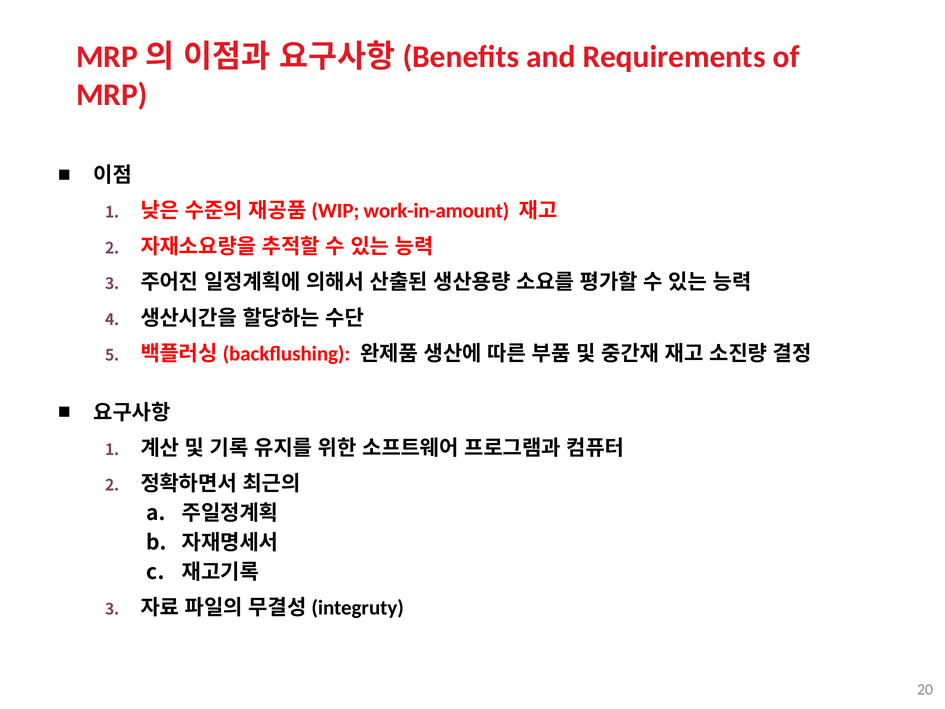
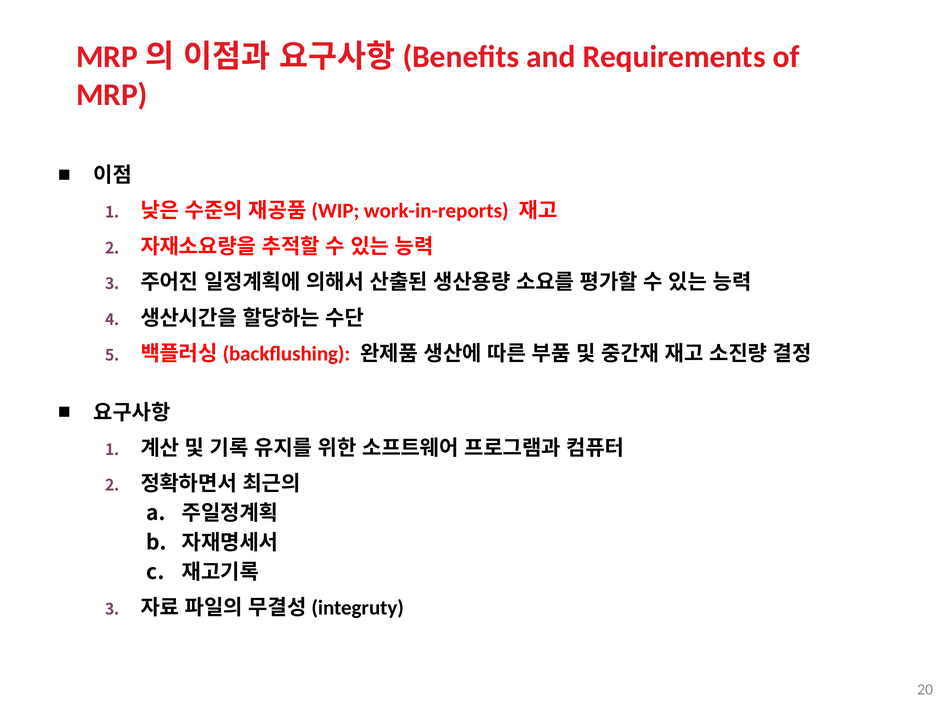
work-in-amount: work-in-amount -> work-in-reports (436, 211)
